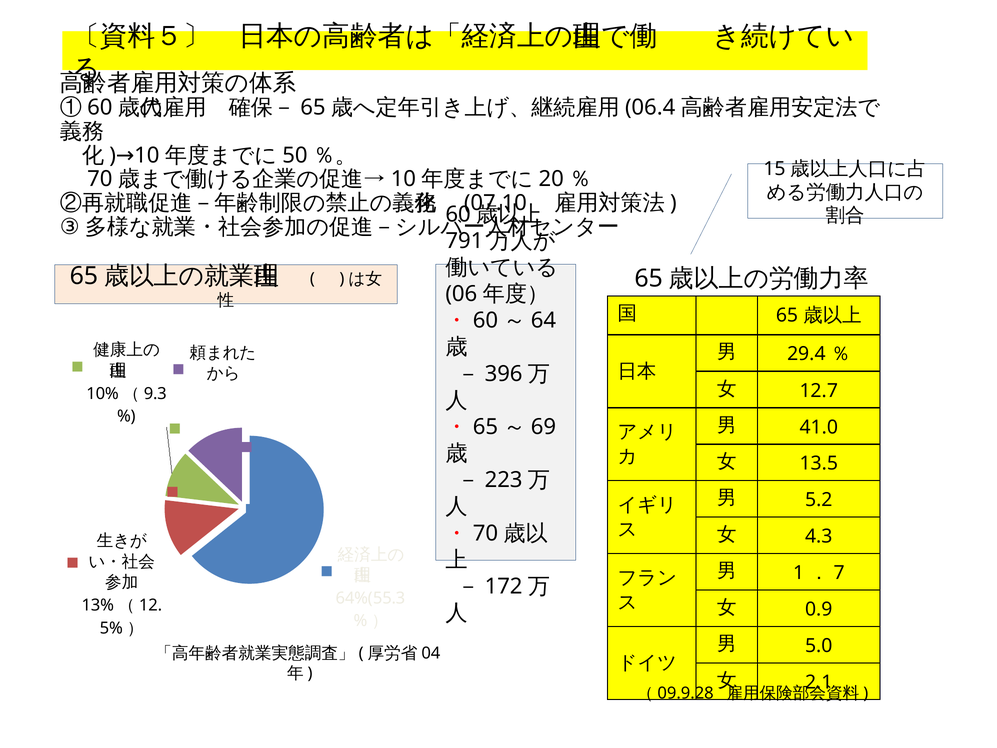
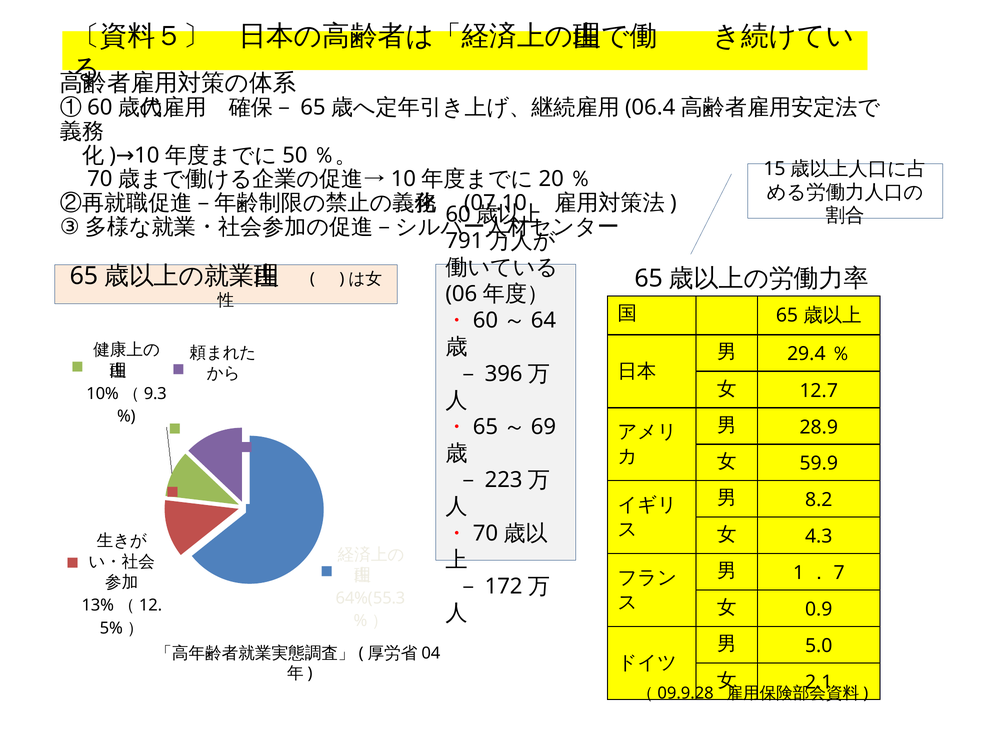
41.0: 41.0 -> 28.9 (819, 427)
13.5: 13.5 -> 59.9 (819, 463)
5.2: 5.2 -> 8.2 (819, 500)
